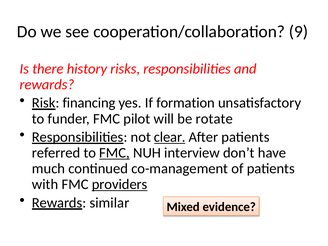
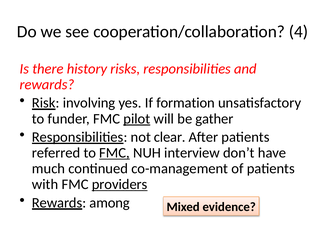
9: 9 -> 4 (299, 32)
financing: financing -> involving (89, 103)
pilot underline: none -> present (137, 119)
rotate: rotate -> gather (214, 119)
clear underline: present -> none (170, 137)
similar: similar -> among (110, 203)
